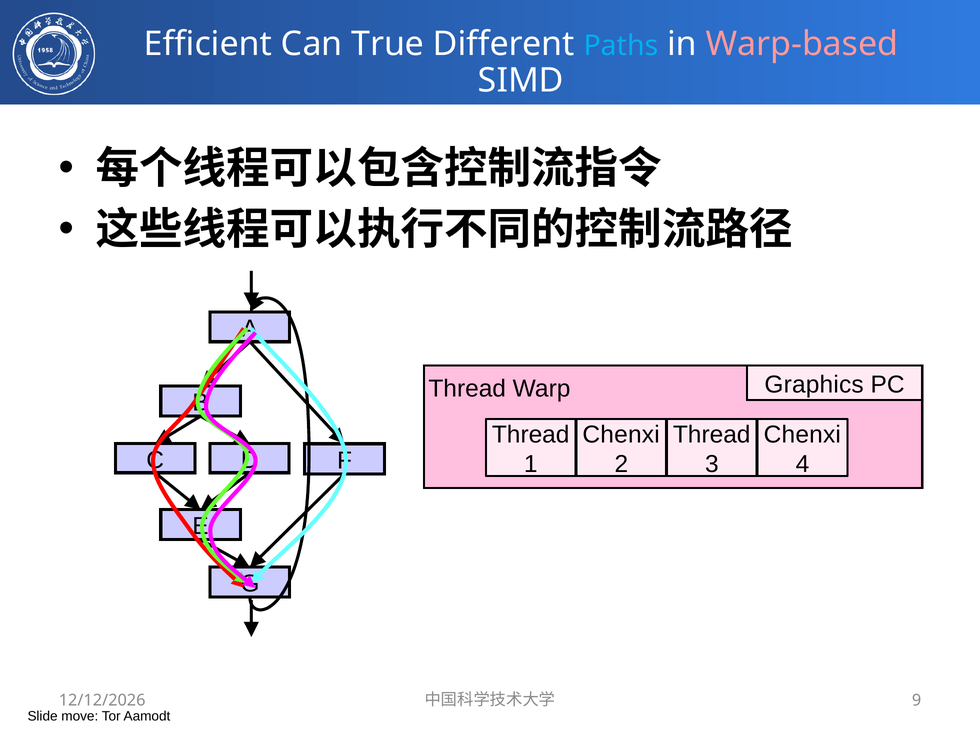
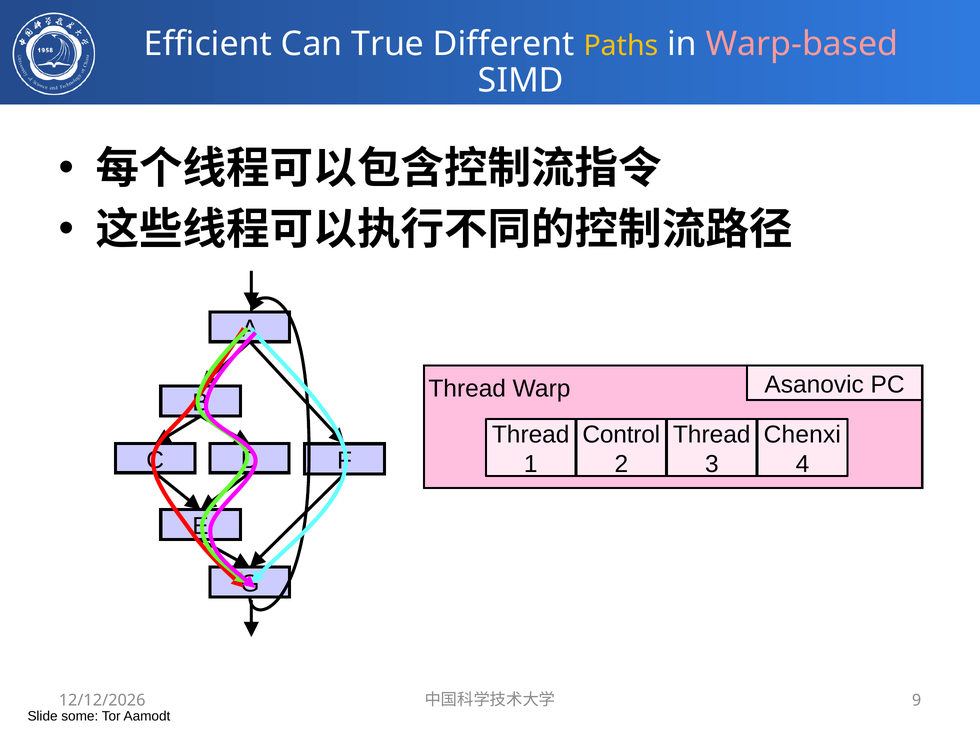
Paths colour: light blue -> yellow (621, 46)
Graphics: Graphics -> Asanovic (814, 384)
Chenxi: Chenxi -> Control (621, 435)
move: move -> some (80, 716)
